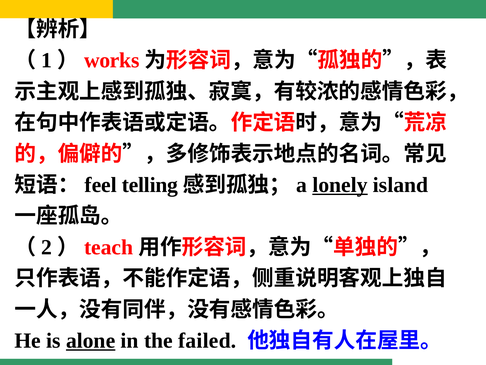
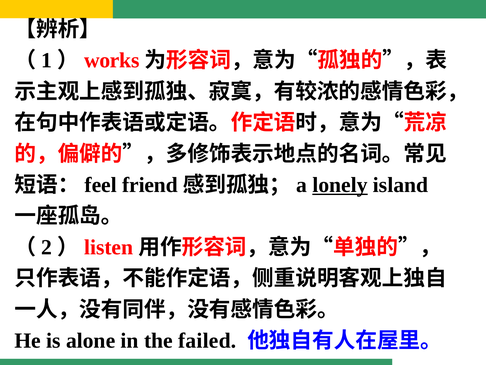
telling: telling -> friend (150, 185)
teach: teach -> listen (109, 247)
alone underline: present -> none (91, 340)
